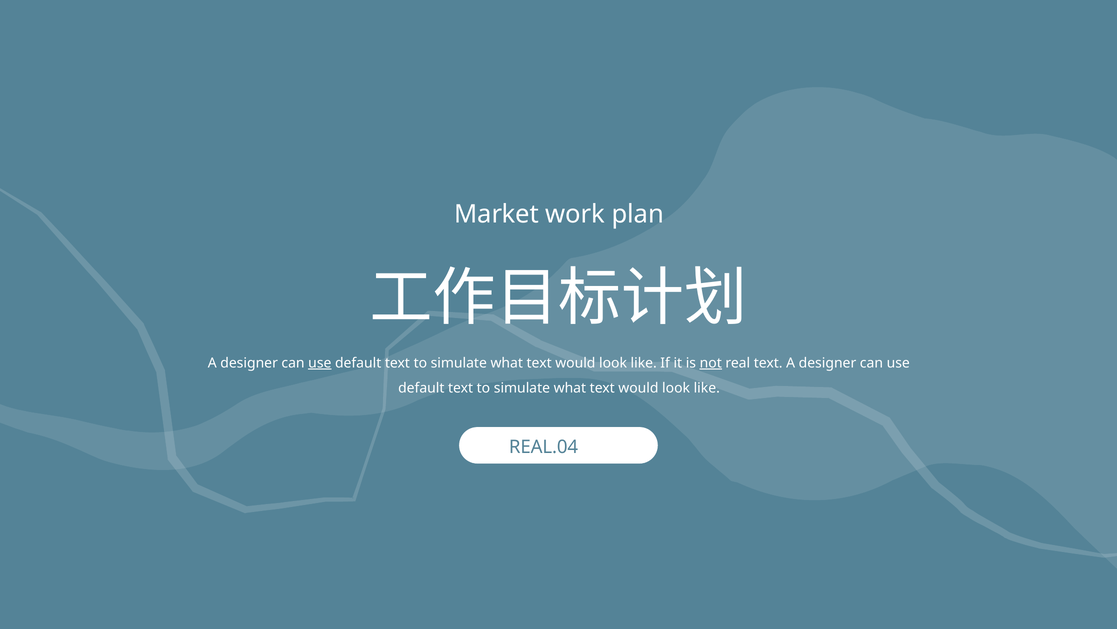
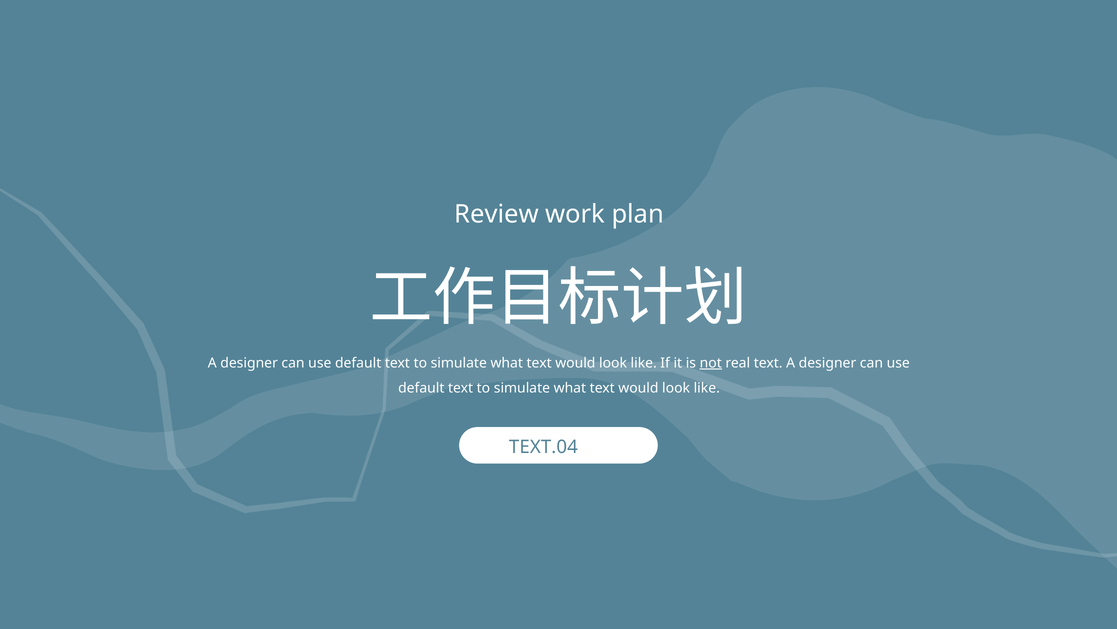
Market: Market -> Review (497, 214)
use underline: present -> none (320, 363)
REAL.04: REAL.04 -> TEXT.04 (543, 446)
